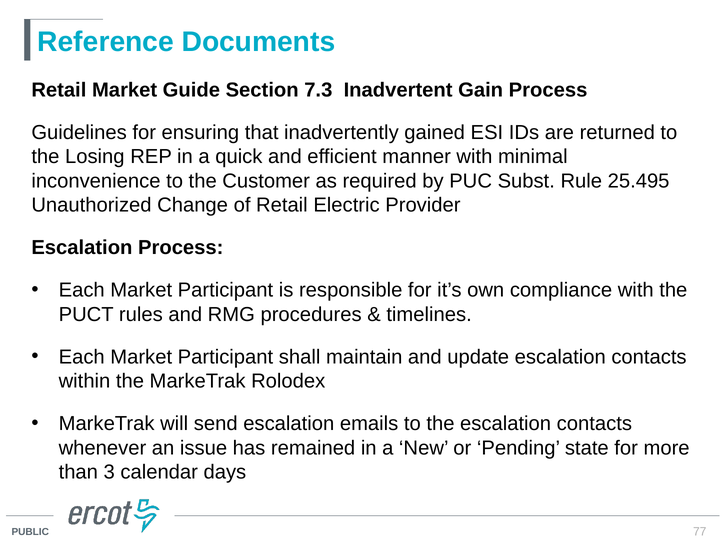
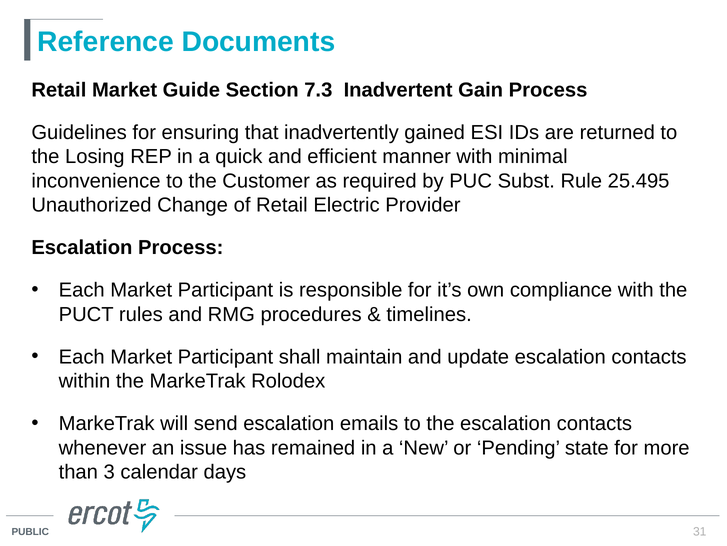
77: 77 -> 31 (700, 531)
